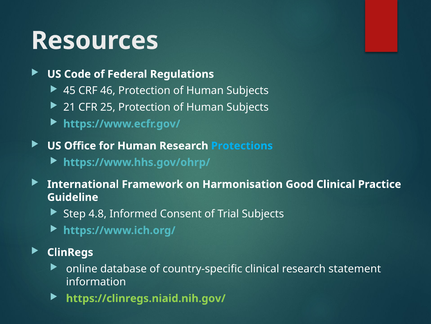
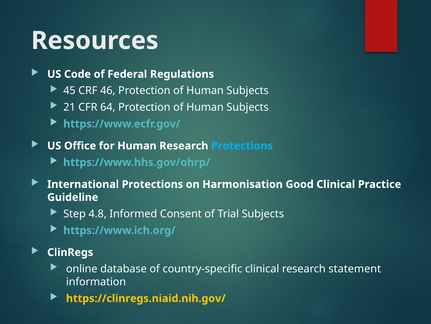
25: 25 -> 64 (108, 107)
International Framework: Framework -> Protections (152, 184)
https://clinregs.niaid.nih.gov/ colour: light green -> yellow (146, 298)
